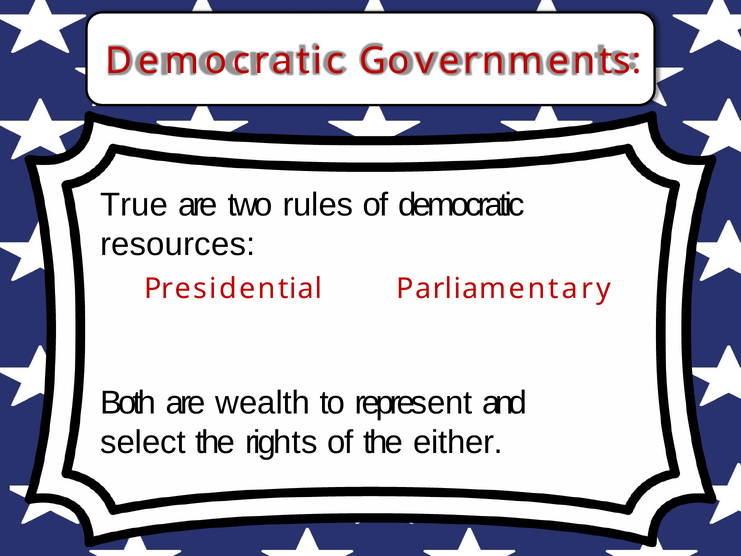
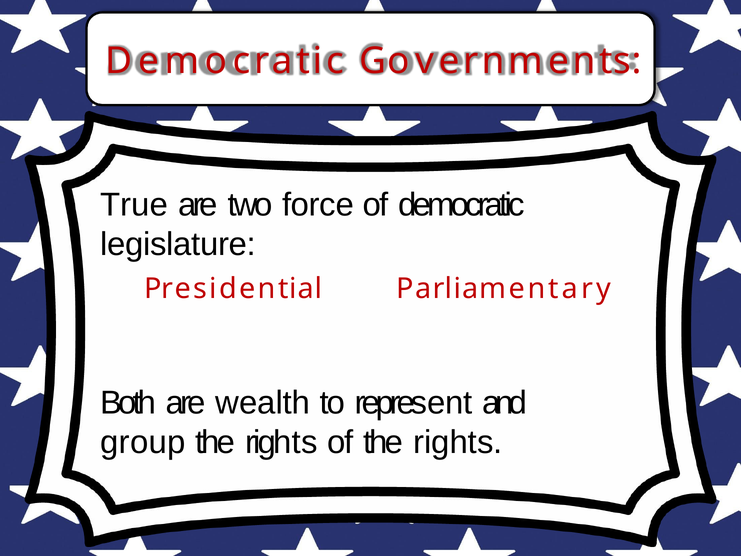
rules: rules -> force (318, 205)
resources: resources -> legislature (178, 244)
select: select -> group (143, 442)
of the either: either -> rights (458, 442)
